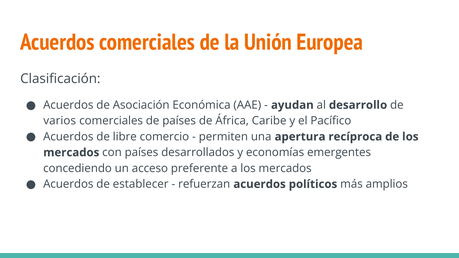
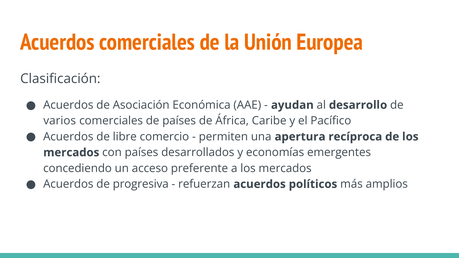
establecer: establecer -> progresiva (141, 184)
